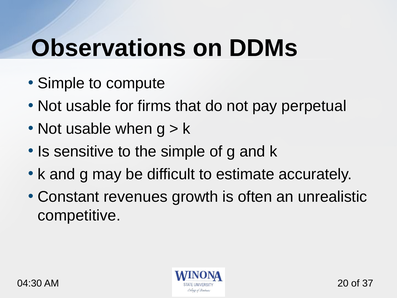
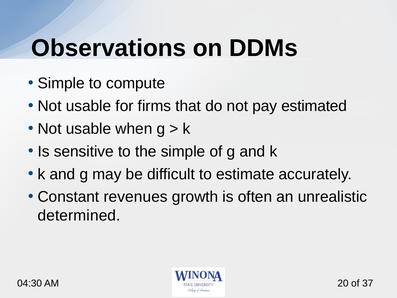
perpetual: perpetual -> estimated (314, 106)
competitive: competitive -> determined (79, 215)
